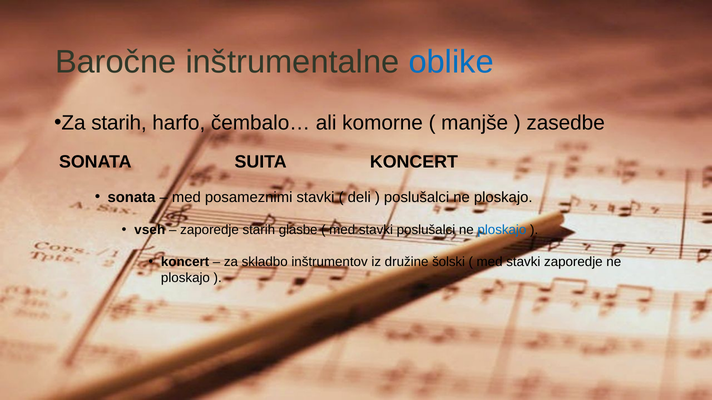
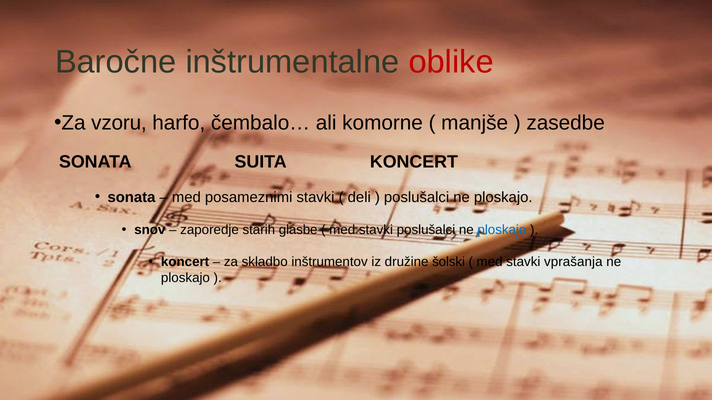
oblike colour: blue -> red (451, 62)
Za starih: starih -> vzoru (119, 123)
vseh: vseh -> snov (150, 230)
stavki zaporedje: zaporedje -> vprašanja (573, 262)
